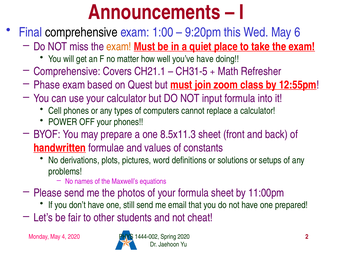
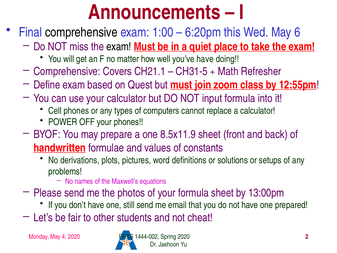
9:20pm: 9:20pm -> 6:20pm (203, 32)
exam colour: orange -> black (119, 47)
Phase: Phase -> Define (47, 85)
8.5x11.3: 8.5x11.3 -> 8.5x11.9 (178, 134)
11:00pm: 11:00pm -> 13:00pm (266, 193)
